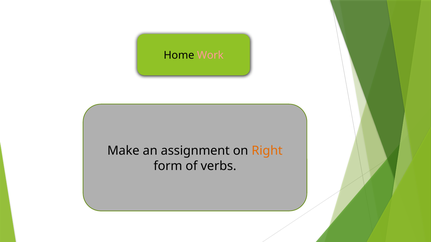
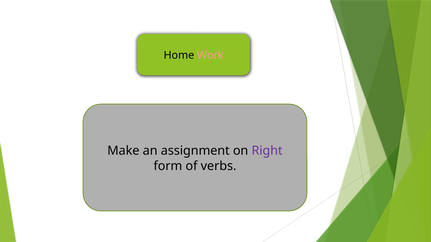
Right colour: orange -> purple (267, 151)
